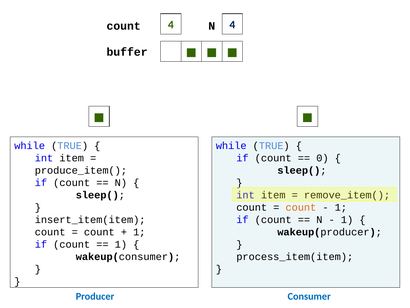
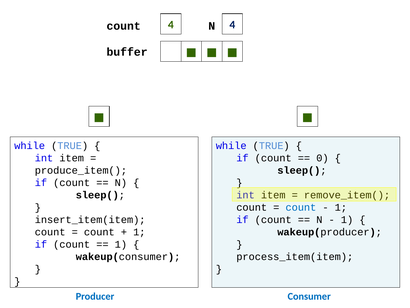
count colour: orange -> blue (301, 207)
